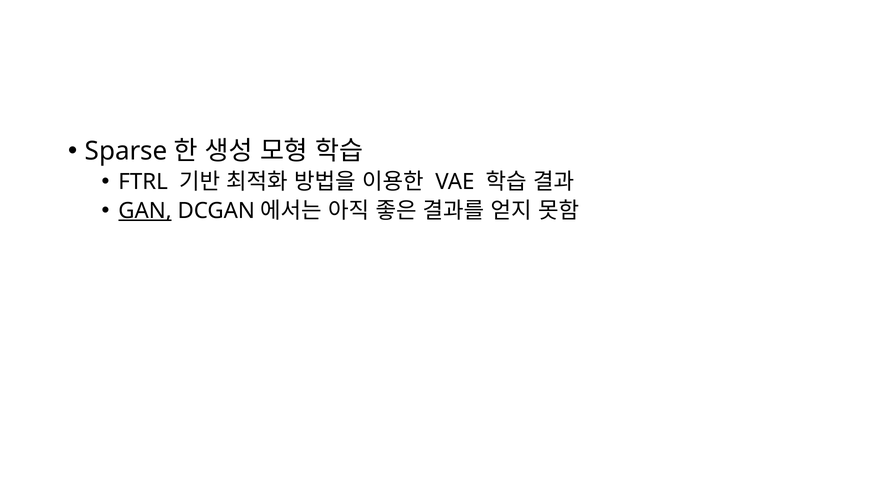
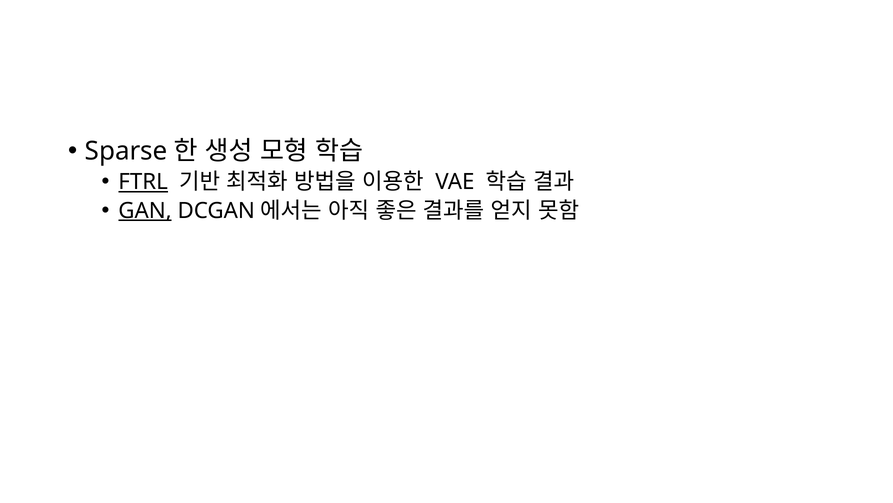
FTRL underline: none -> present (143, 182)
